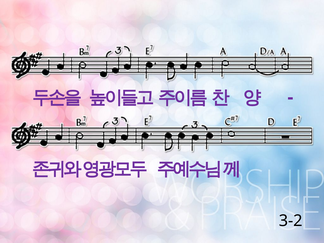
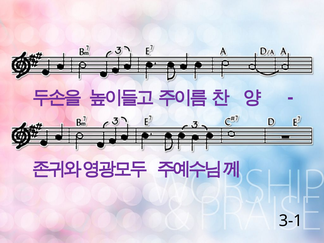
3-2: 3-2 -> 3-1 (291, 221)
